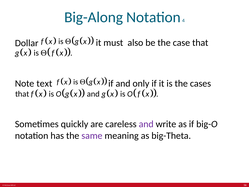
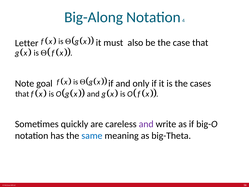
Dollar: Dollar -> Letter (27, 43)
text: text -> goal (44, 83)
same colour: purple -> blue (92, 136)
